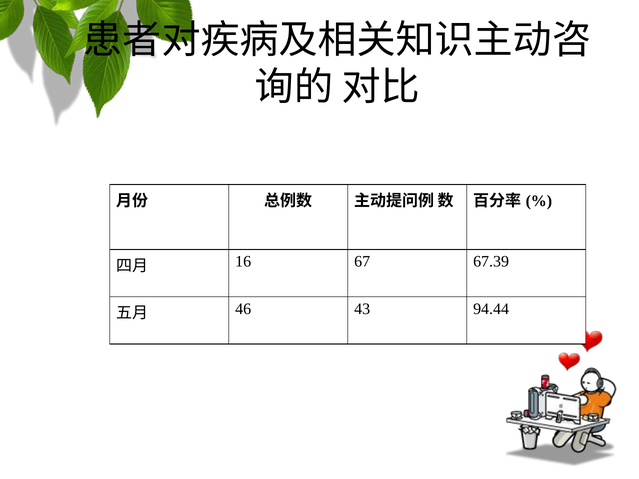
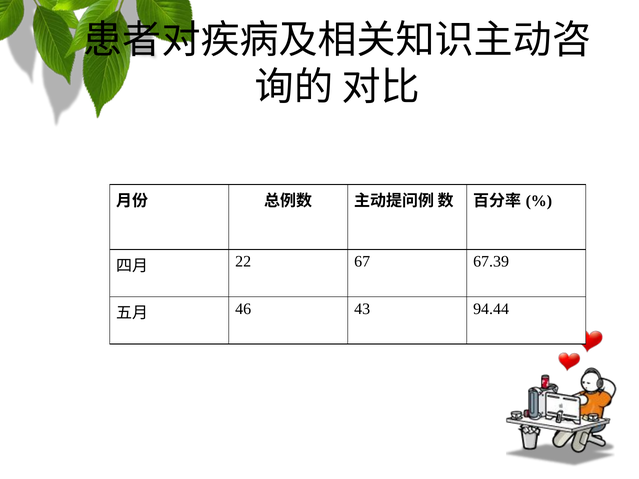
16: 16 -> 22 (243, 262)
